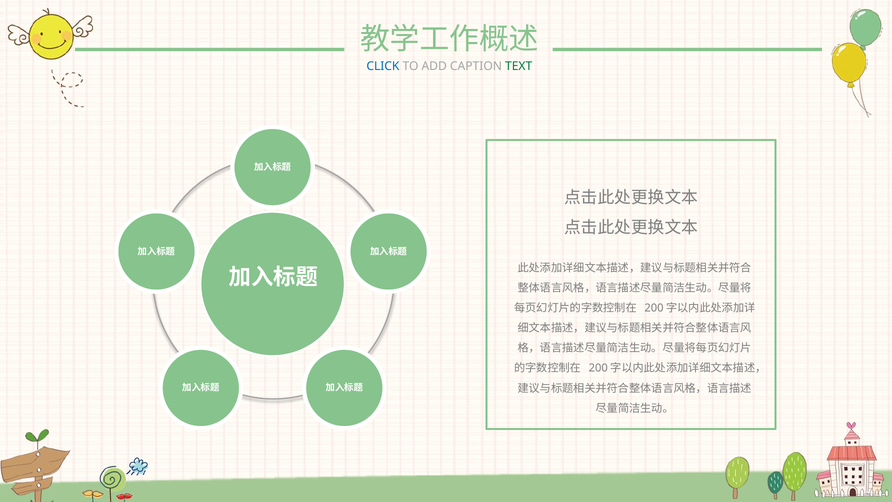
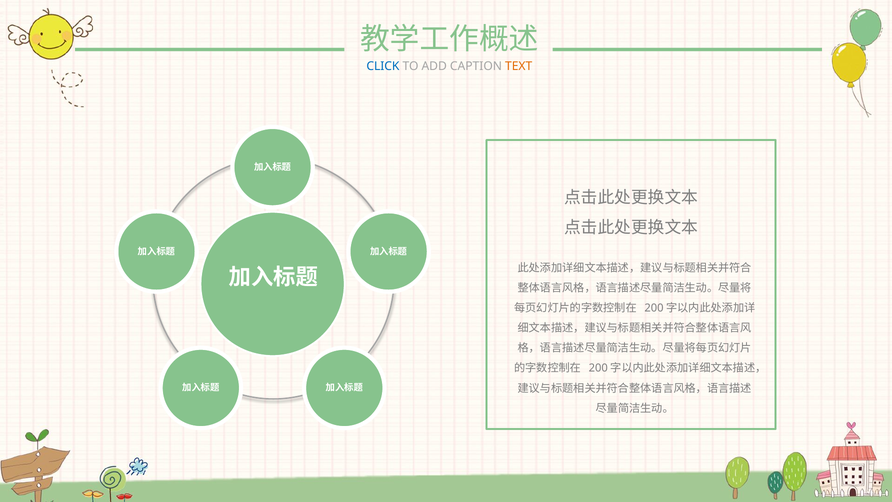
TEXT colour: green -> orange (519, 66)
